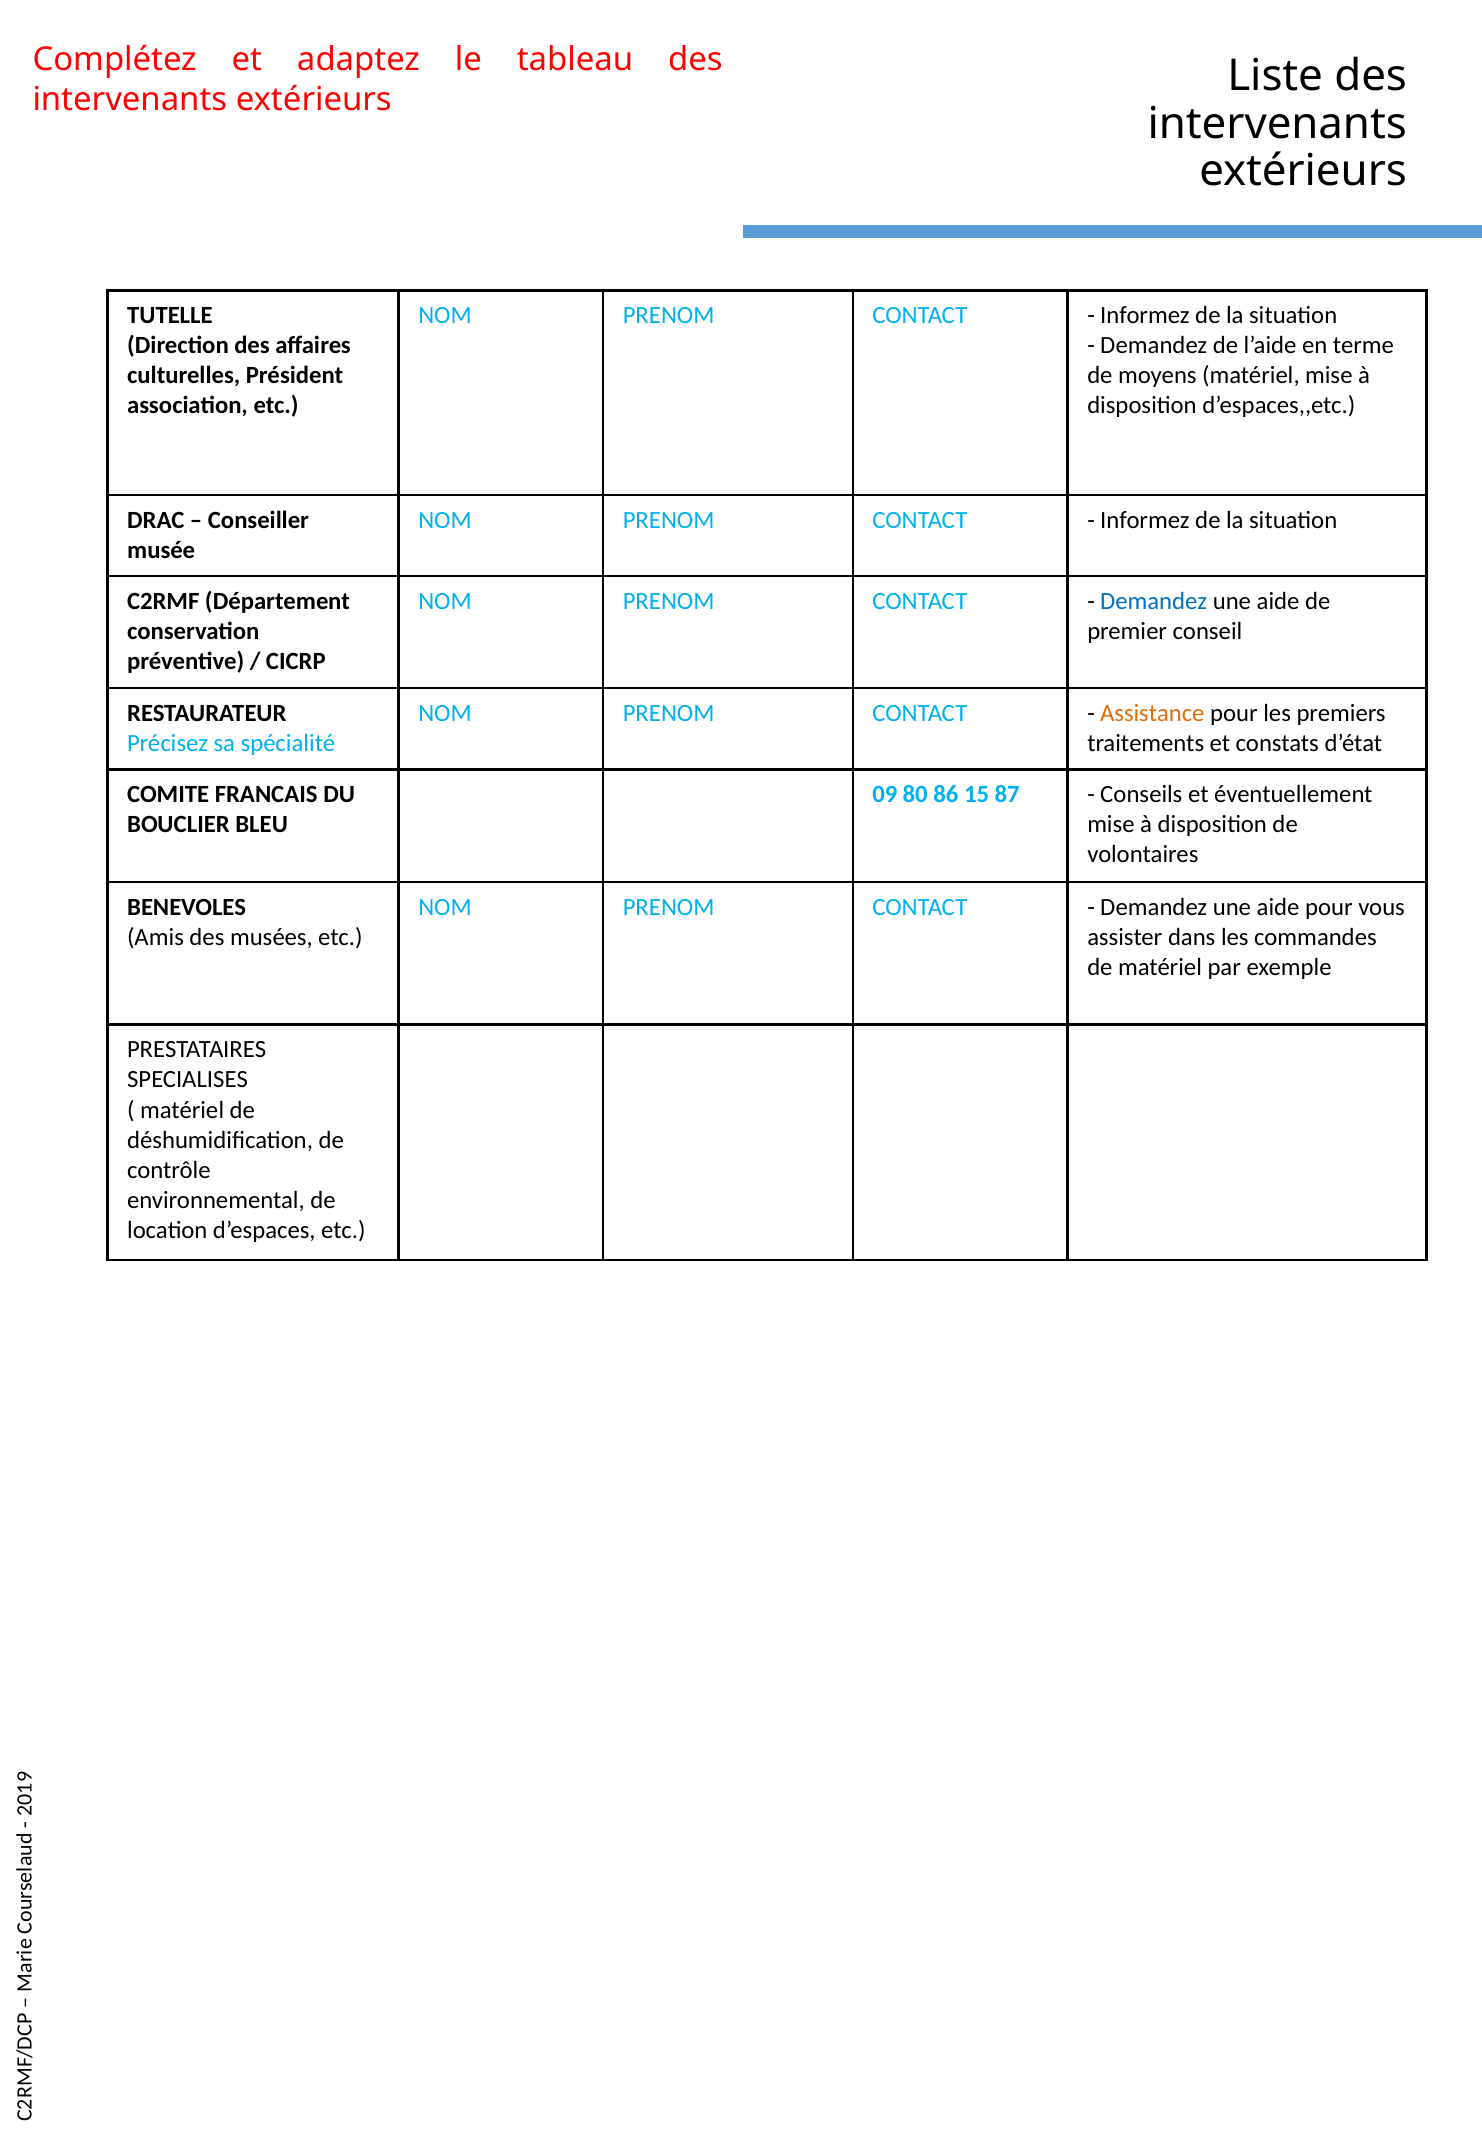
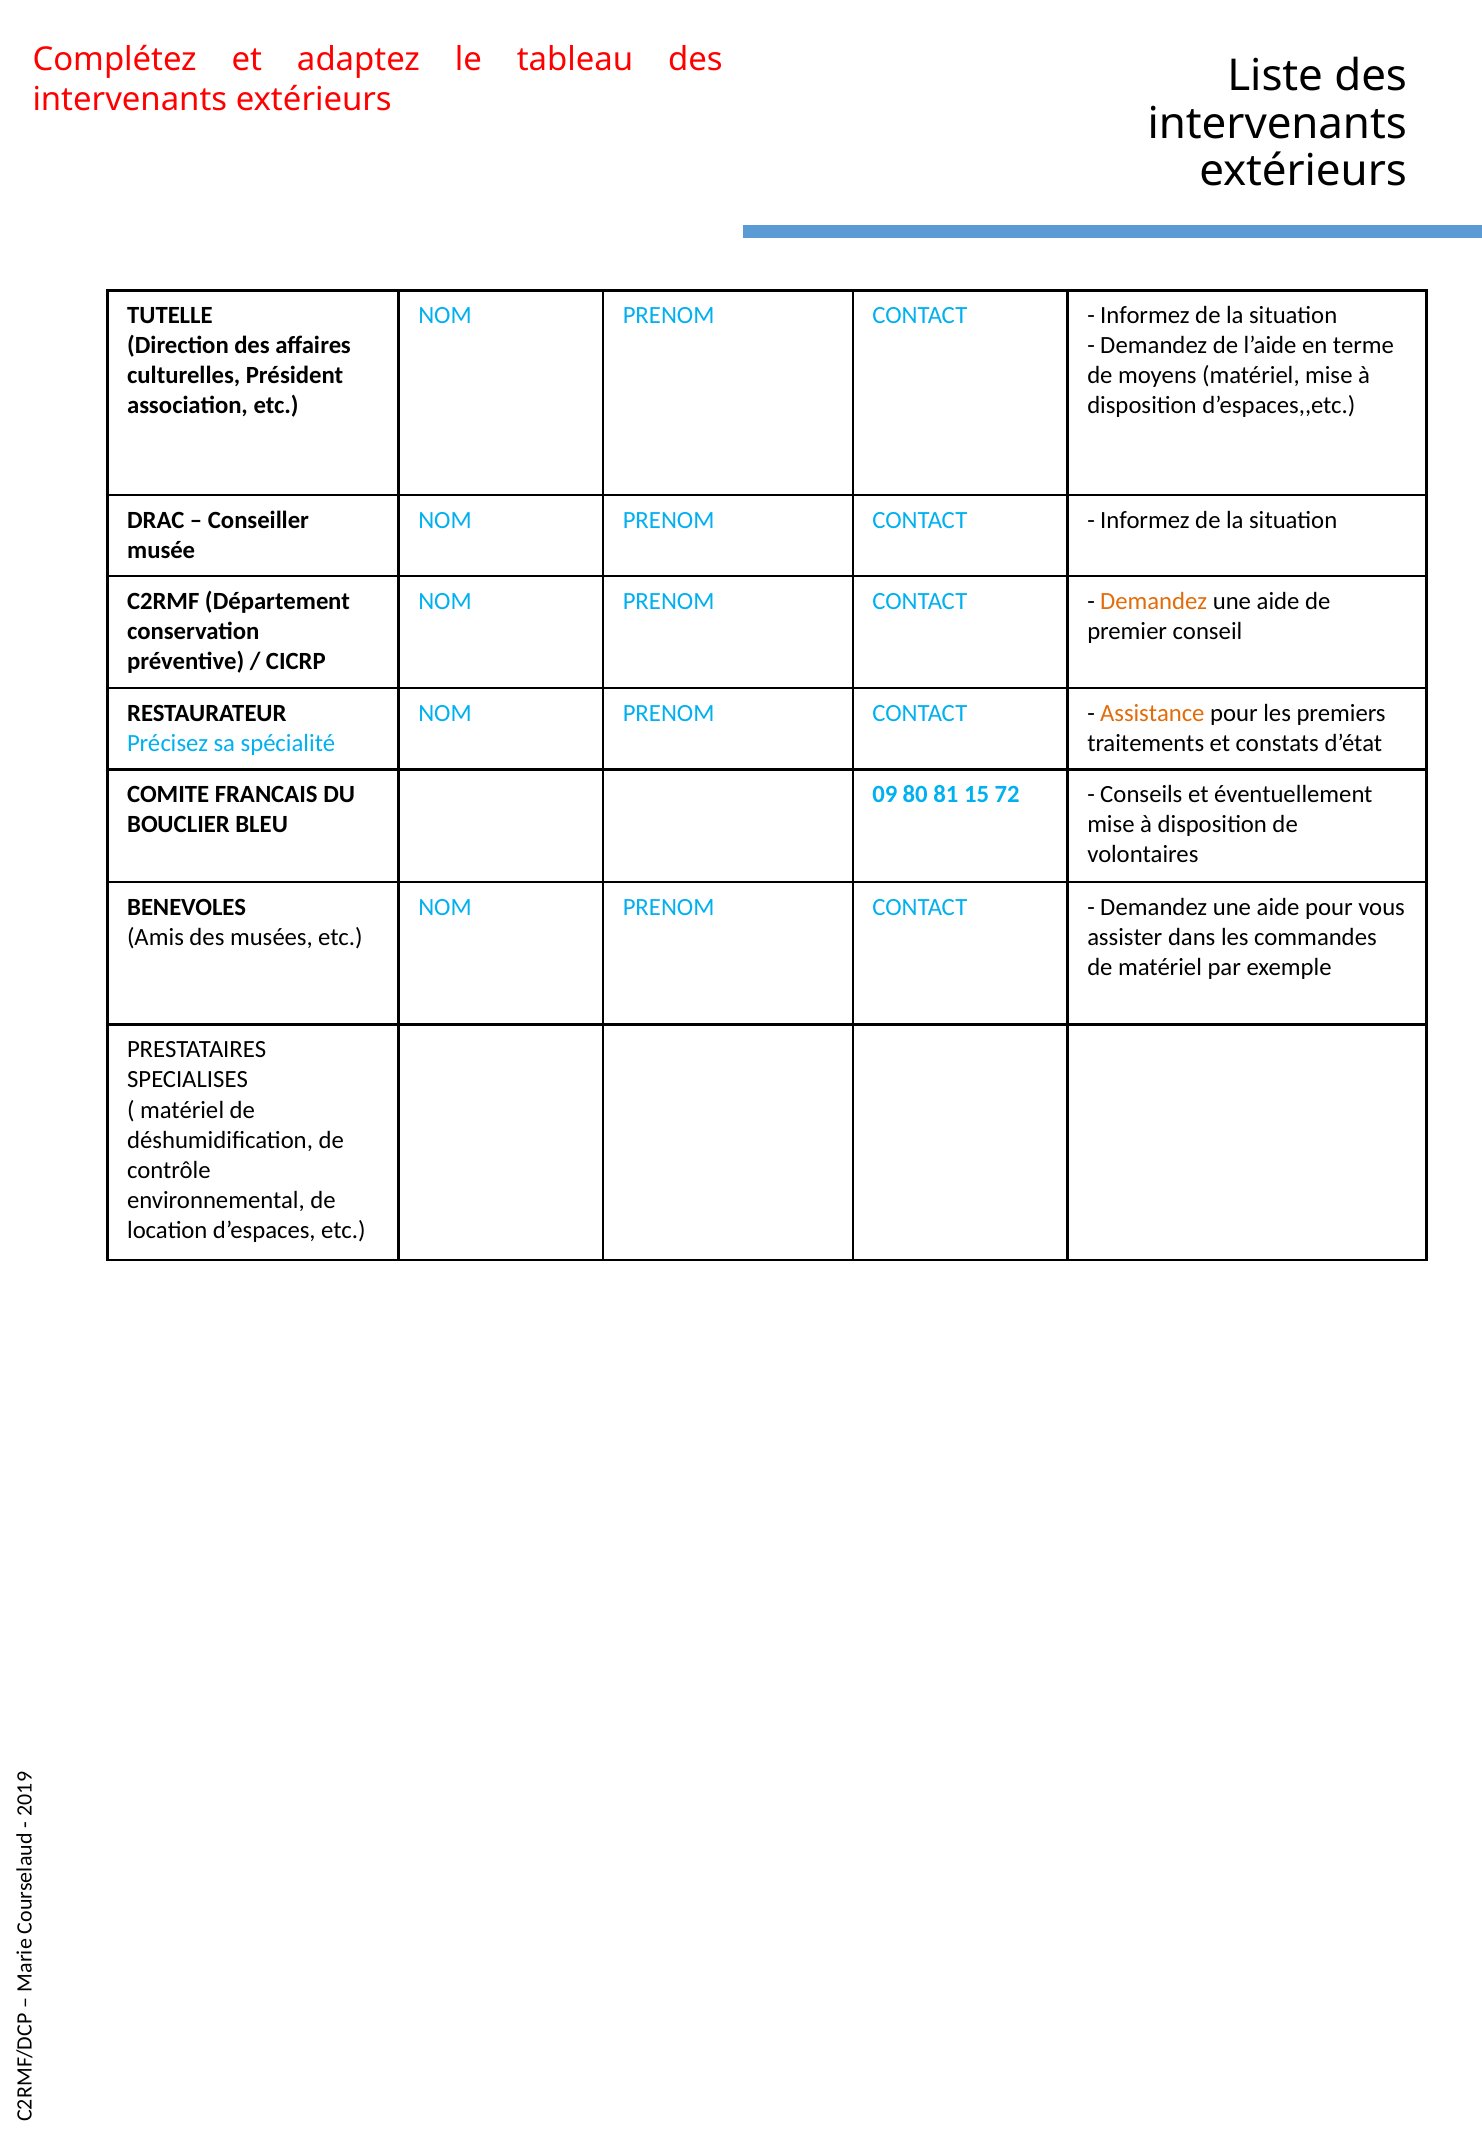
Demandez colour: blue -> orange (1154, 601)
86: 86 -> 81 (946, 795)
87: 87 -> 72 (1007, 795)
